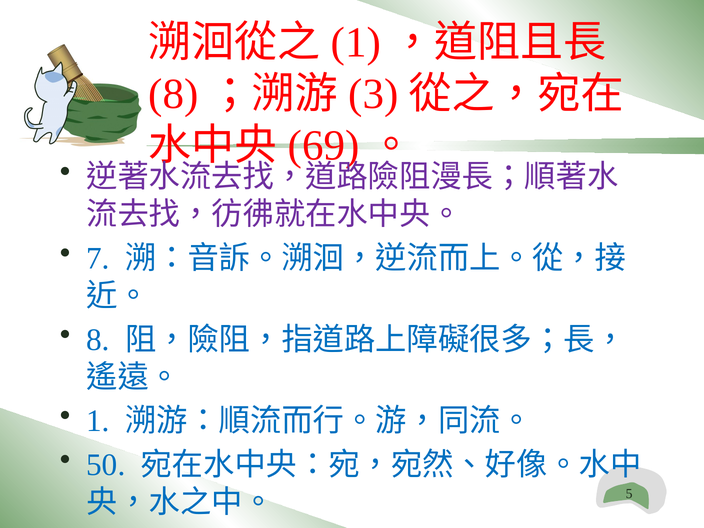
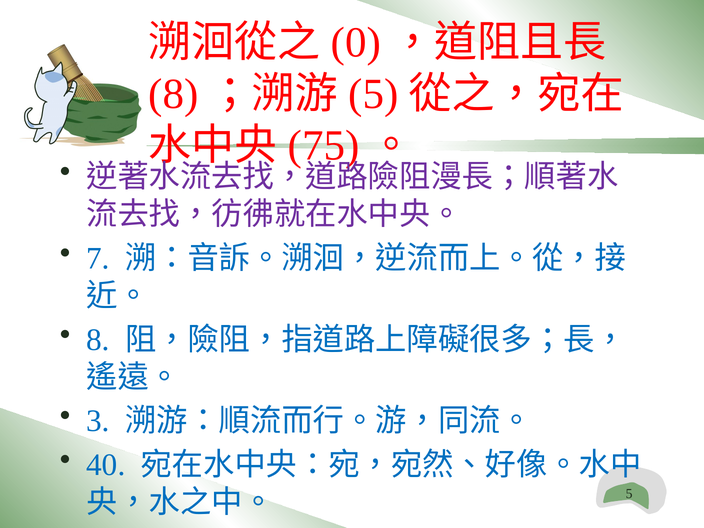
1: 1 -> 0 (356, 42)
3: 3 -> 5 (373, 94)
69: 69 -> 75 (324, 146)
1: 1 -> 3 (98, 421)
50: 50 -> 40 (106, 465)
